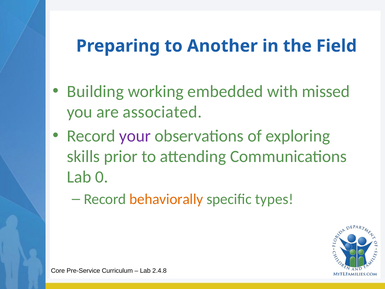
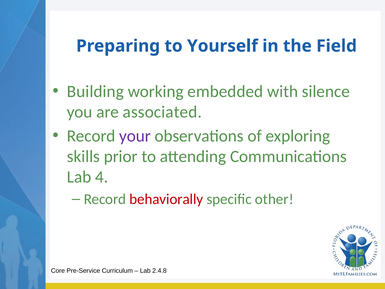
Another: Another -> Yourself (222, 46)
missed: missed -> silence (326, 91)
0: 0 -> 4 (102, 177)
behaviorally colour: orange -> red (166, 199)
types: types -> other (274, 199)
